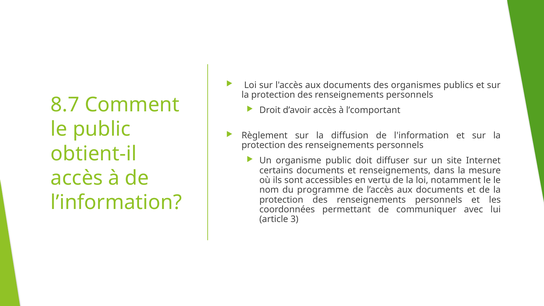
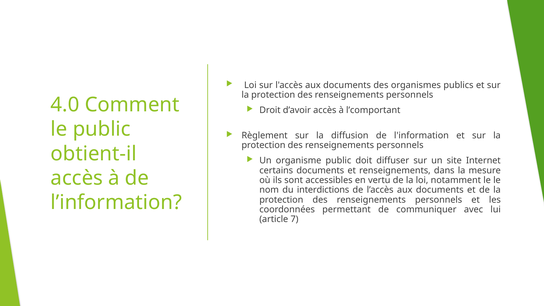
8.7: 8.7 -> 4.0 (65, 105)
programme: programme -> interdictions (323, 190)
3: 3 -> 7 (294, 219)
